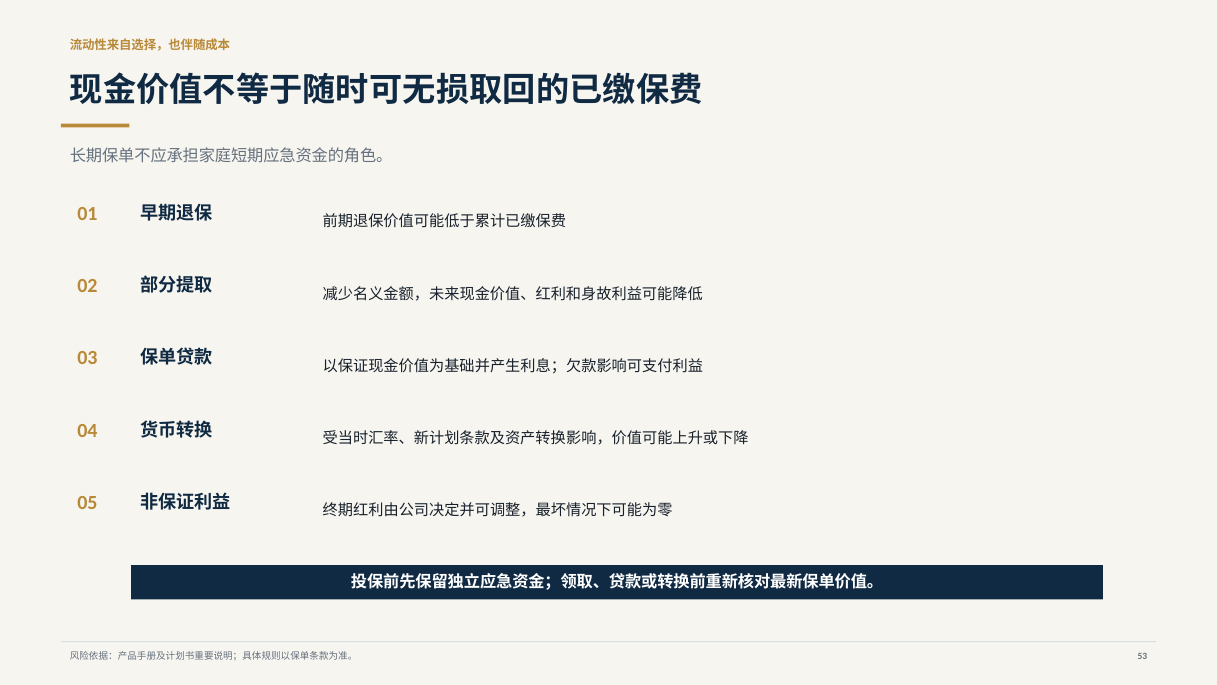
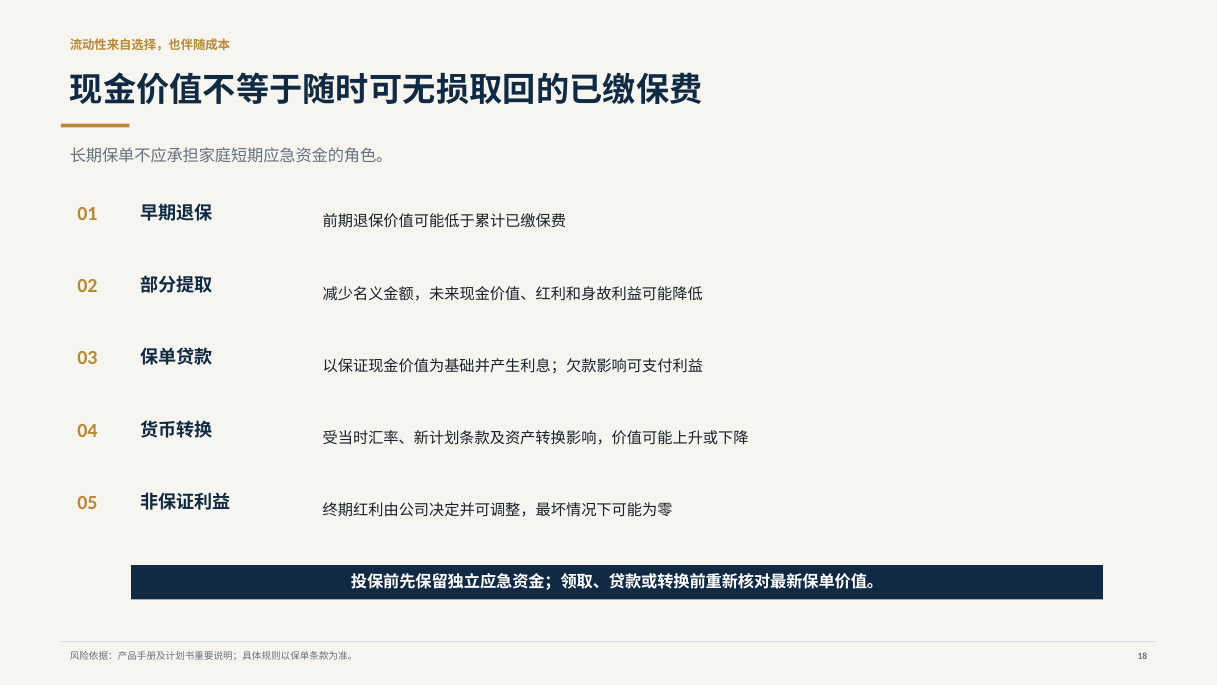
53: 53 -> 18 (1142, 656)
